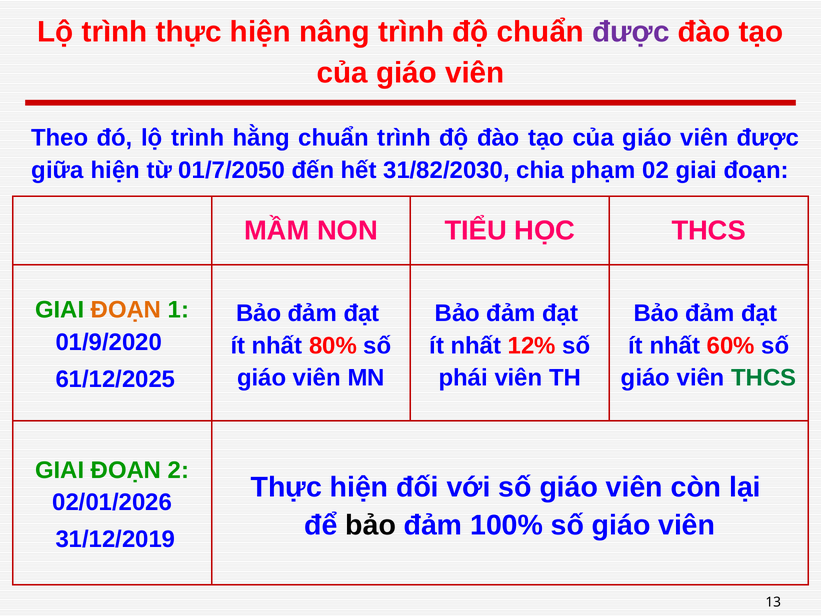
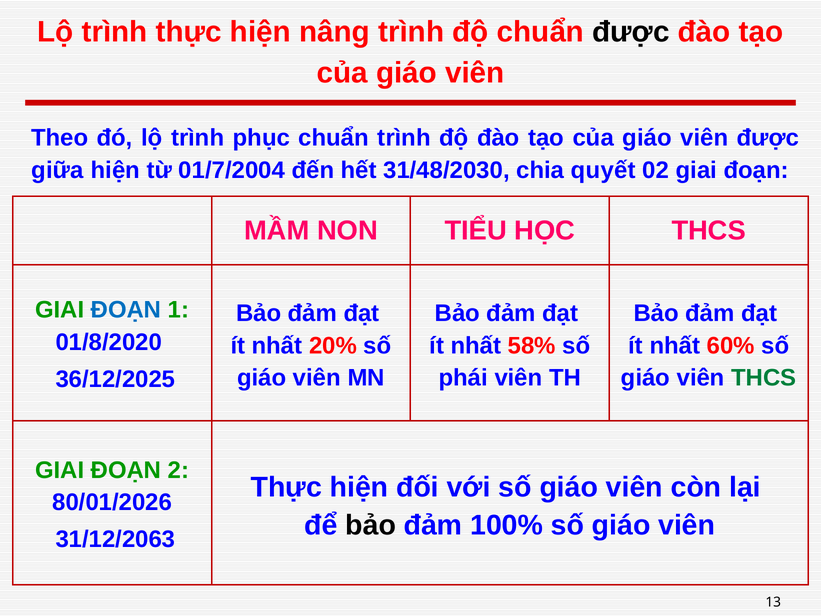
được colour: purple -> black (631, 32)
hằng: hằng -> phục (261, 138)
01/7/2050: 01/7/2050 -> 01/7/2004 (232, 170)
31/82/2030: 31/82/2030 -> 31/48/2030 (446, 170)
phạm: phạm -> quyết (603, 170)
ĐOẠN colour: orange -> blue (126, 310)
01/9/2020: 01/9/2020 -> 01/8/2020 (109, 342)
80%: 80% -> 20% (333, 345)
12%: 12% -> 58% (532, 345)
61/12/2025: 61/12/2025 -> 36/12/2025 (115, 379)
02/01/2026: 02/01/2026 -> 80/01/2026 (112, 502)
31/12/2019: 31/12/2019 -> 31/12/2063 (115, 539)
